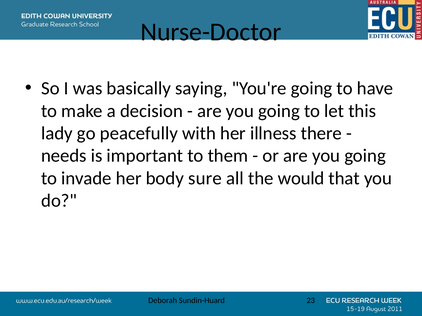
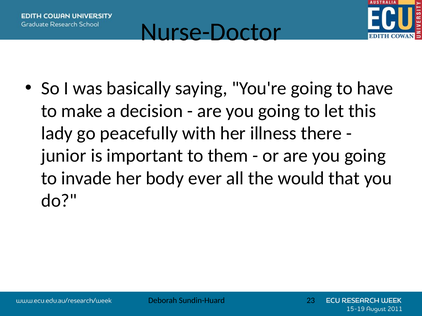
needs: needs -> junior (64, 156)
sure: sure -> ever (205, 179)
